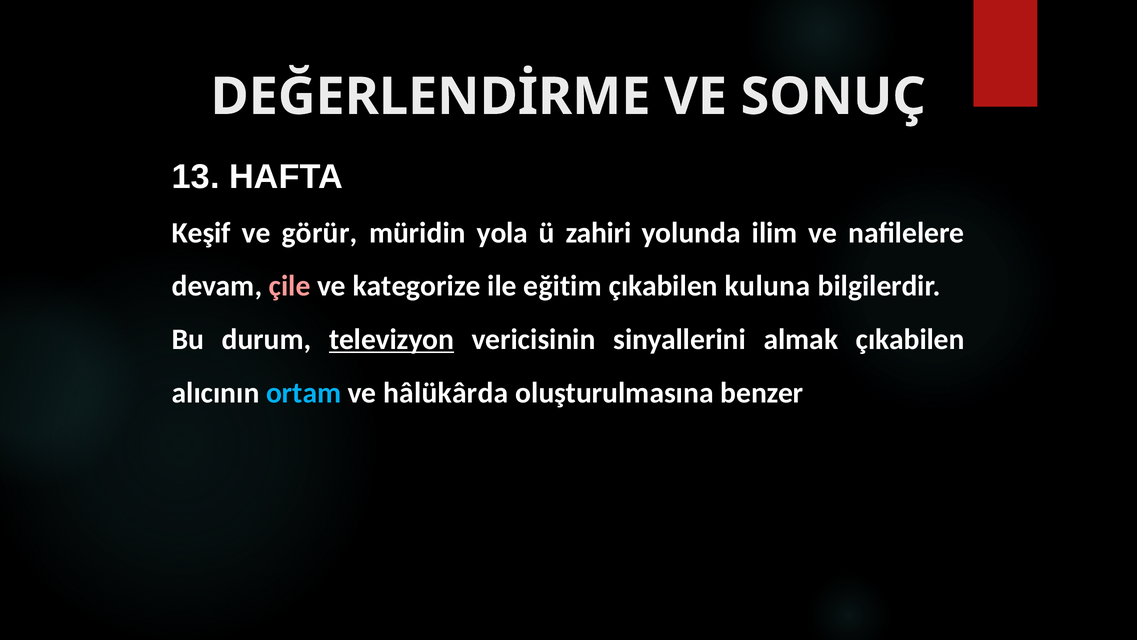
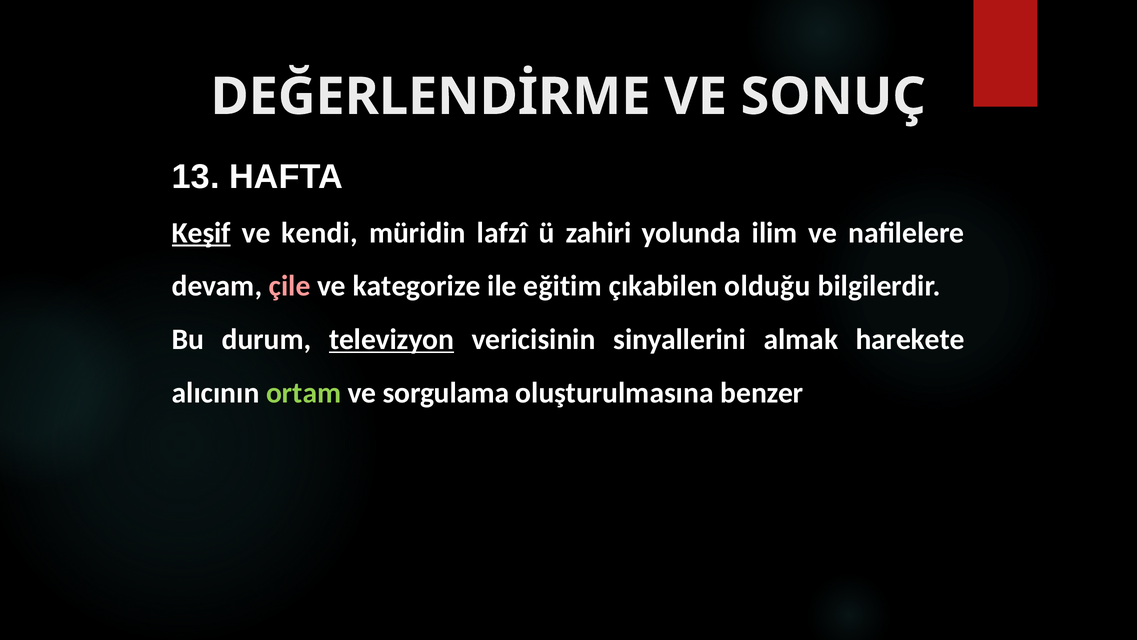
Keşif underline: none -> present (201, 233)
görür: görür -> kendi (320, 233)
yola: yola -> lafzî (502, 233)
kuluna: kuluna -> olduğu (768, 286)
almak çıkabilen: çıkabilen -> harekete (910, 339)
ortam colour: light blue -> light green (304, 392)
hâlükârda: hâlükârda -> sorgulama (446, 392)
